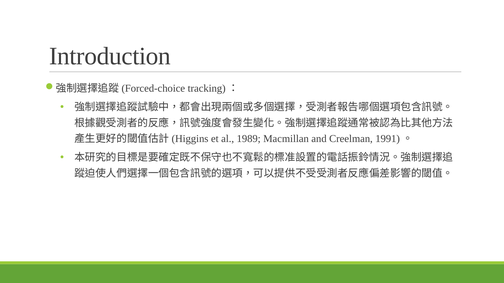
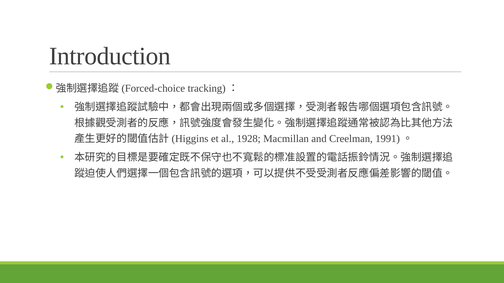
1989: 1989 -> 1928 (249, 139)
